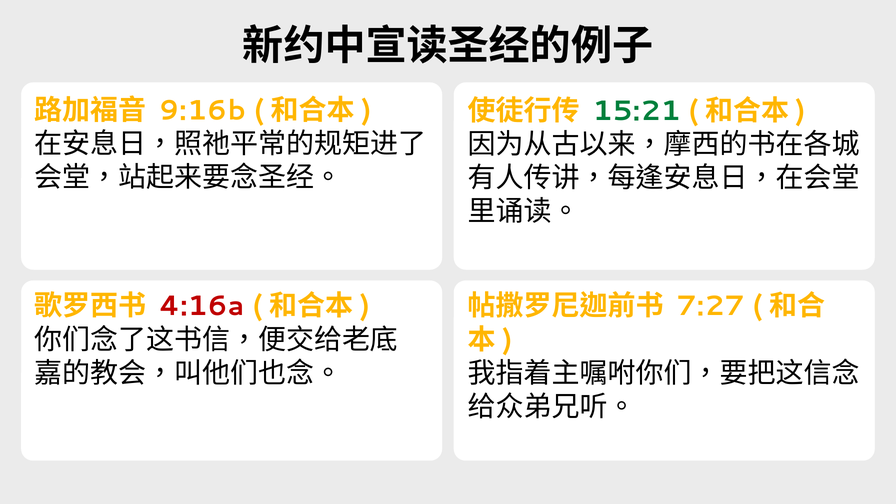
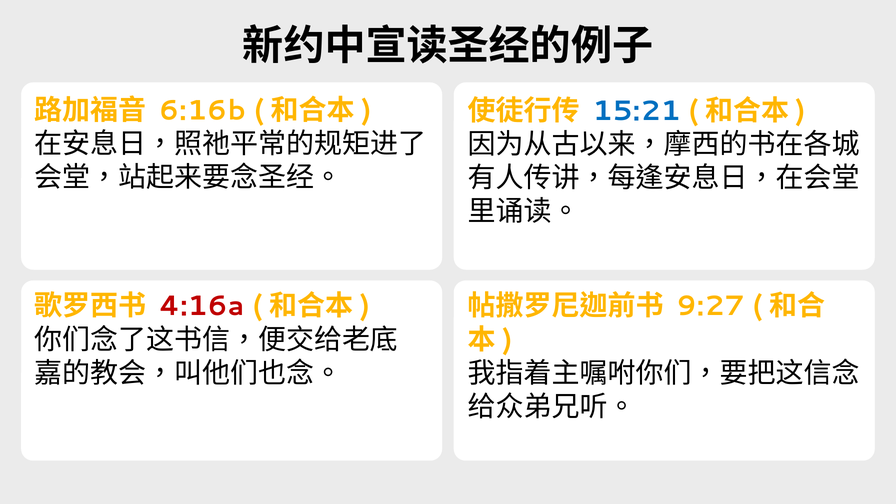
9:16b: 9:16b -> 6:16b (203, 111)
15:21 colour: green -> blue (637, 111)
7:27: 7:27 -> 9:27 (711, 306)
